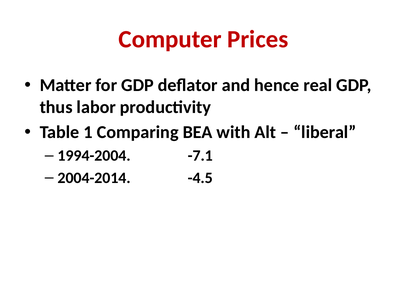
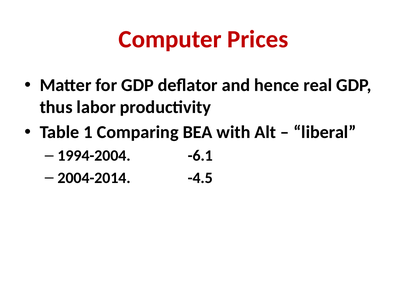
-7.1: -7.1 -> -6.1 (200, 156)
